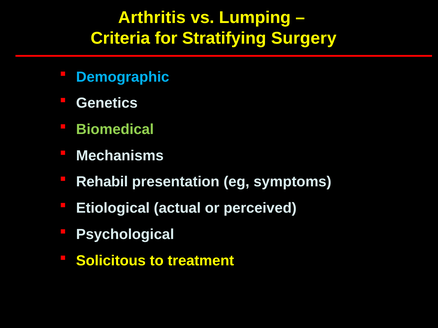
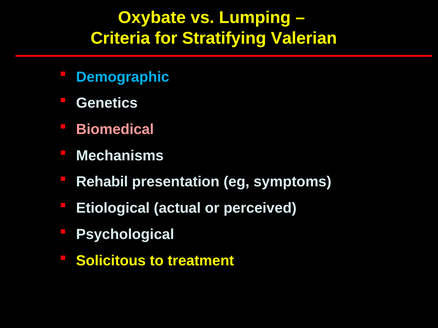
Arthritis: Arthritis -> Oxybate (152, 18)
Surgery: Surgery -> Valerian (304, 38)
Biomedical colour: light green -> pink (115, 130)
